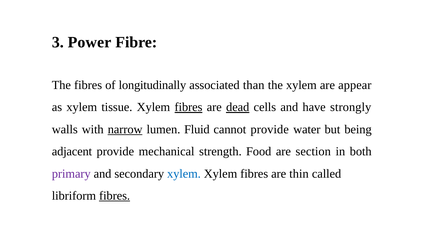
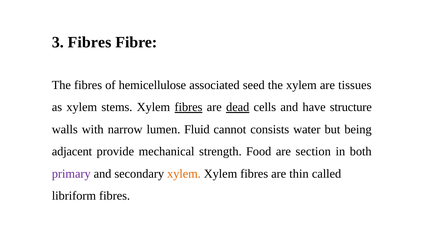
3 Power: Power -> Fibres (89, 42)
longitudinally: longitudinally -> hemicellulose (152, 85)
than: than -> seed (254, 85)
appear: appear -> tissues (355, 85)
tissue: tissue -> stems (117, 107)
strongly: strongly -> structure (351, 107)
narrow underline: present -> none (125, 129)
cannot provide: provide -> consists (270, 129)
xylem colour: blue -> orange (184, 173)
fibres underline: present -> none (115, 196)
